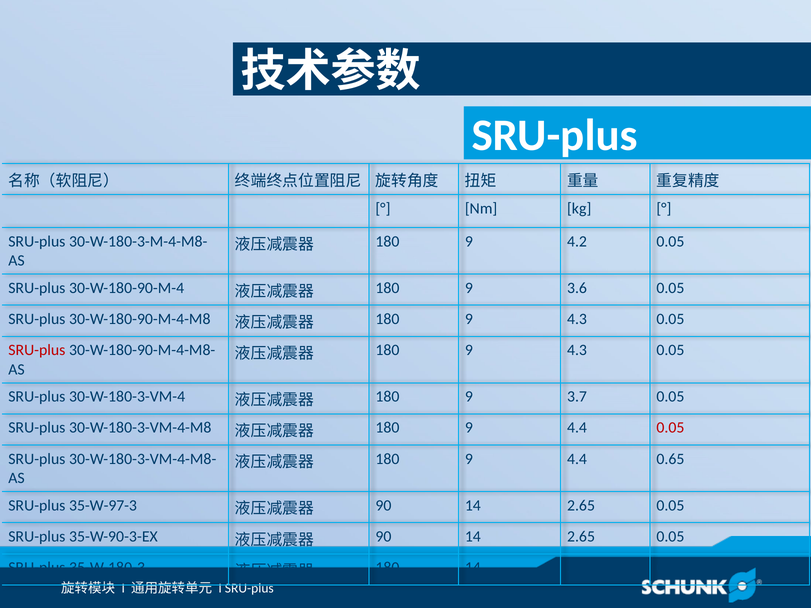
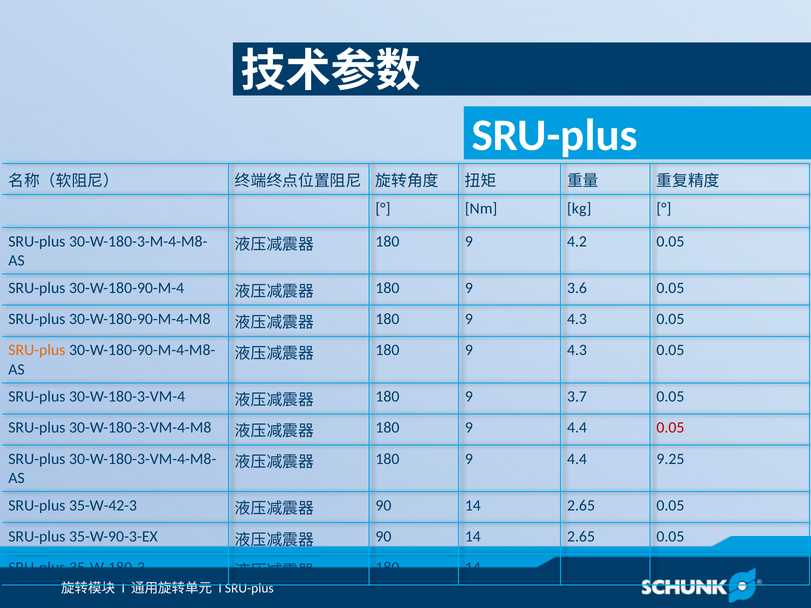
SRU-plus colour: red -> orange (37, 350)
0.65: 0.65 -> 9.25 (670, 459)
35-W-97-3: 35-W-97-3 -> 35-W-42-3 (103, 506)
